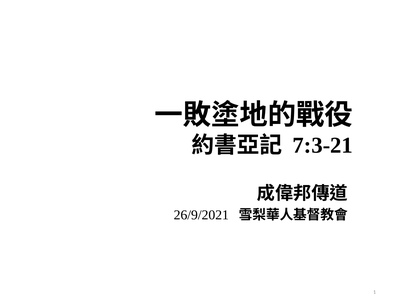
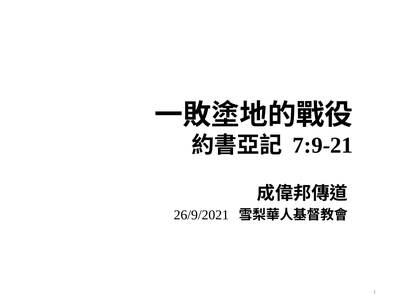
7:3-21: 7:3-21 -> 7:9-21 (323, 145)
